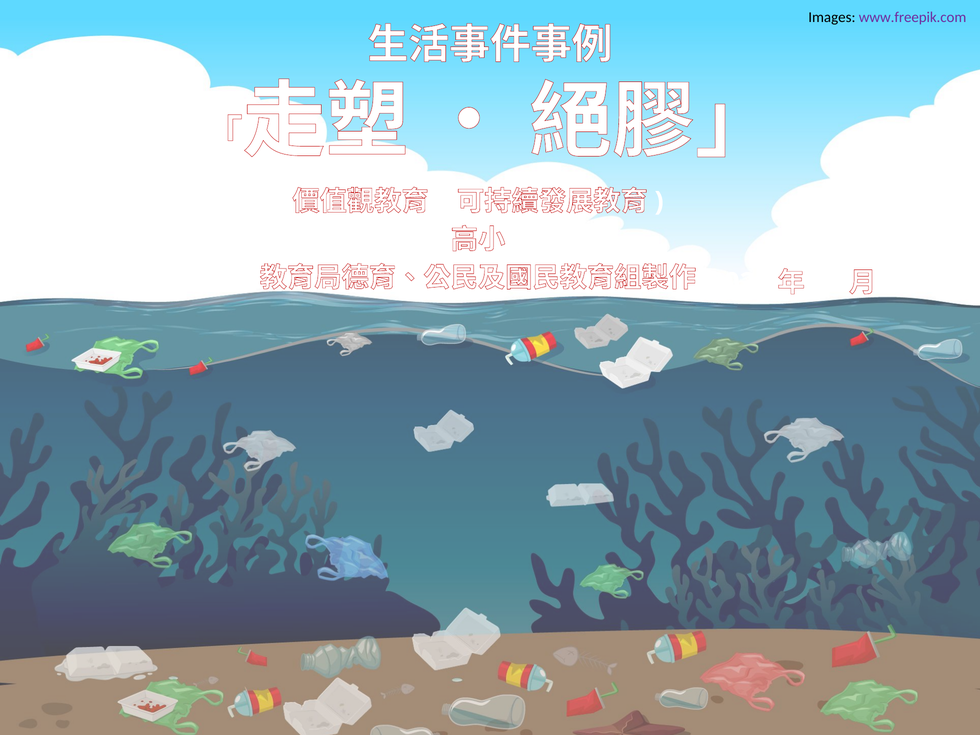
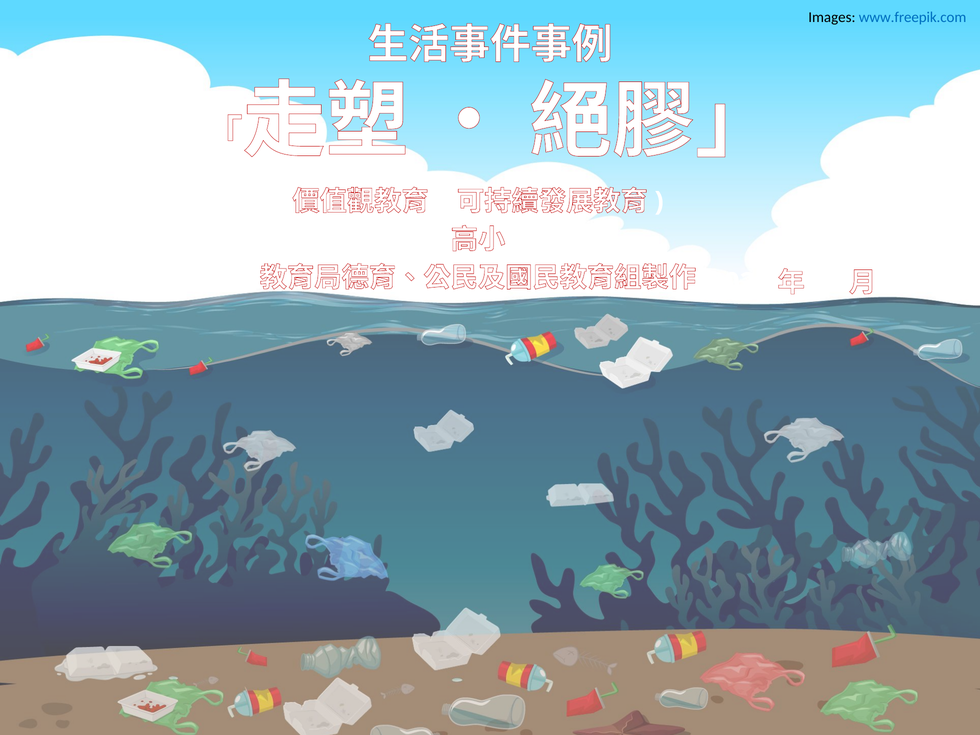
www.freepik.com colour: purple -> blue (913, 17)
